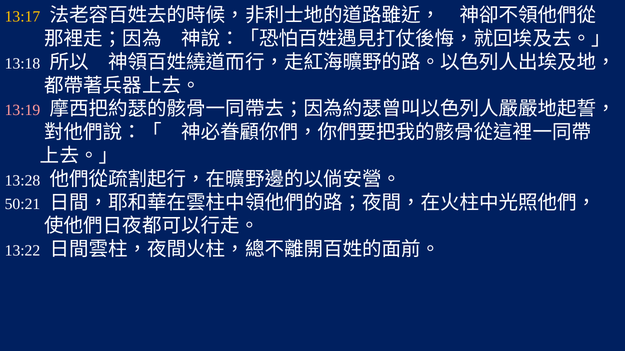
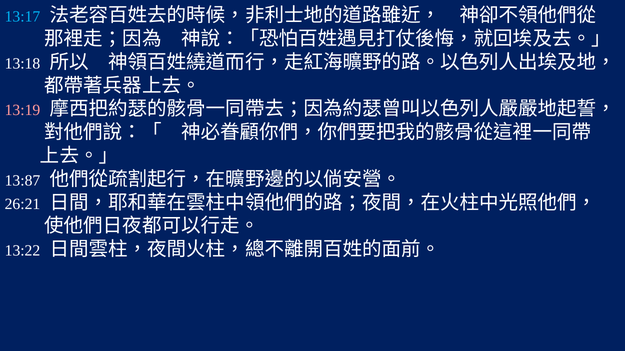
13:17 colour: yellow -> light blue (22, 17)
13:28: 13:28 -> 13:87 (22, 181)
50:21: 50:21 -> 26:21 (22, 204)
